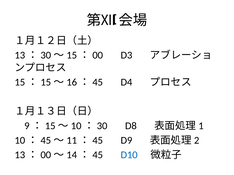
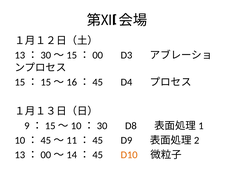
D10 colour: blue -> orange (129, 155)
